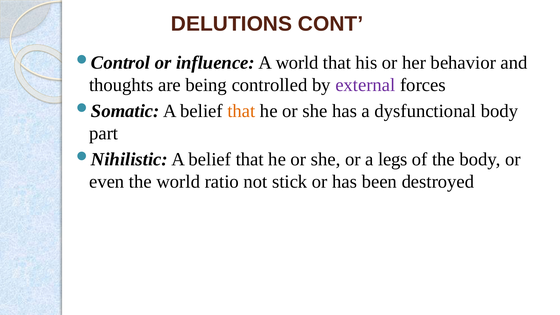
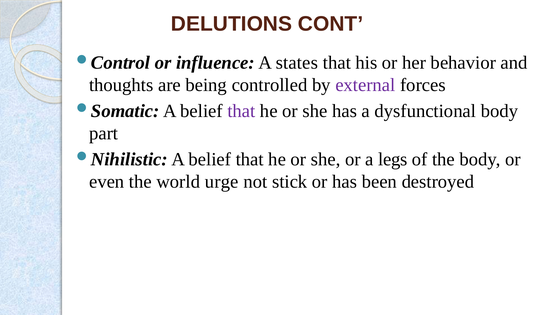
A world: world -> states (297, 63)
that colour: orange -> purple (241, 111)
ratio: ratio -> urge (222, 182)
